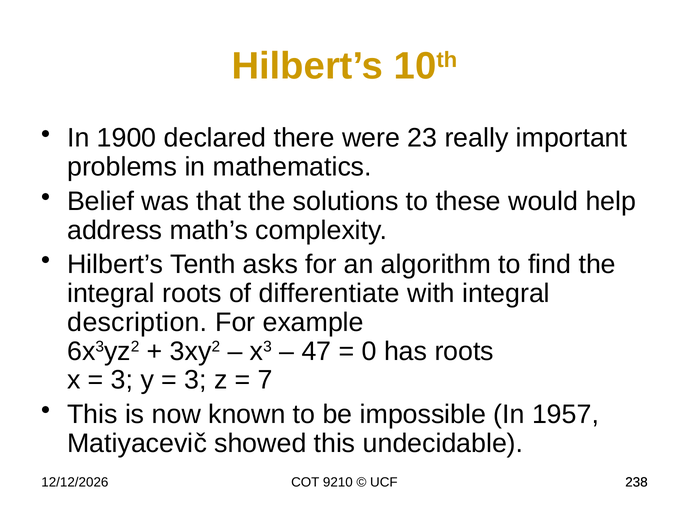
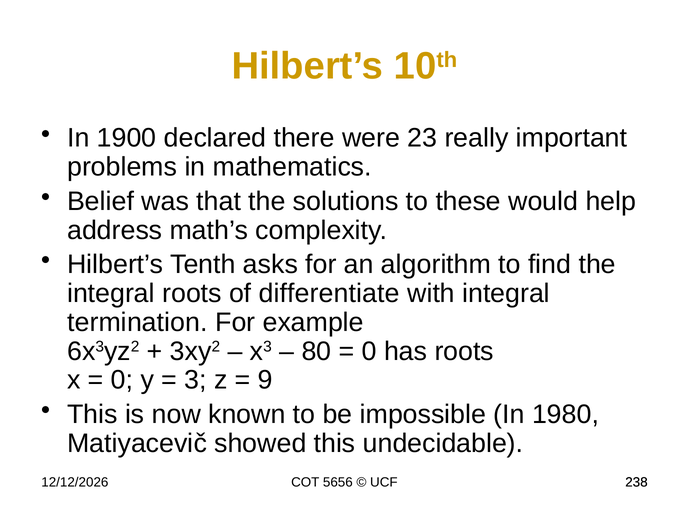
description: description -> termination (137, 323)
47: 47 -> 80 (316, 352)
3: 3 -> 0 (122, 381)
7: 7 -> 9 (265, 381)
1957: 1957 -> 1980 (566, 415)
9210: 9210 -> 5656 (338, 483)
